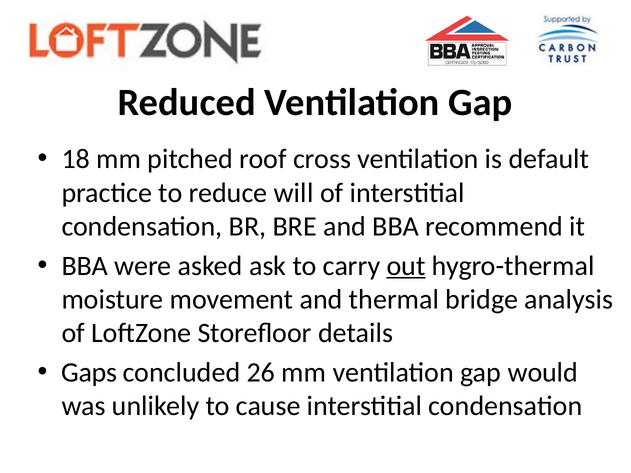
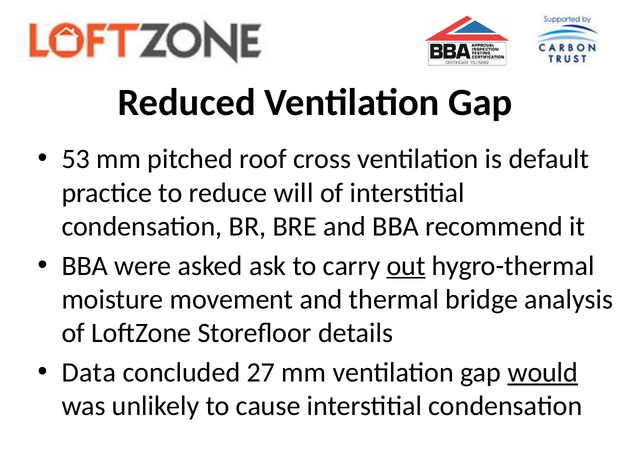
18: 18 -> 53 (76, 159)
Gaps: Gaps -> Data (89, 373)
26: 26 -> 27 (261, 373)
would underline: none -> present (543, 373)
